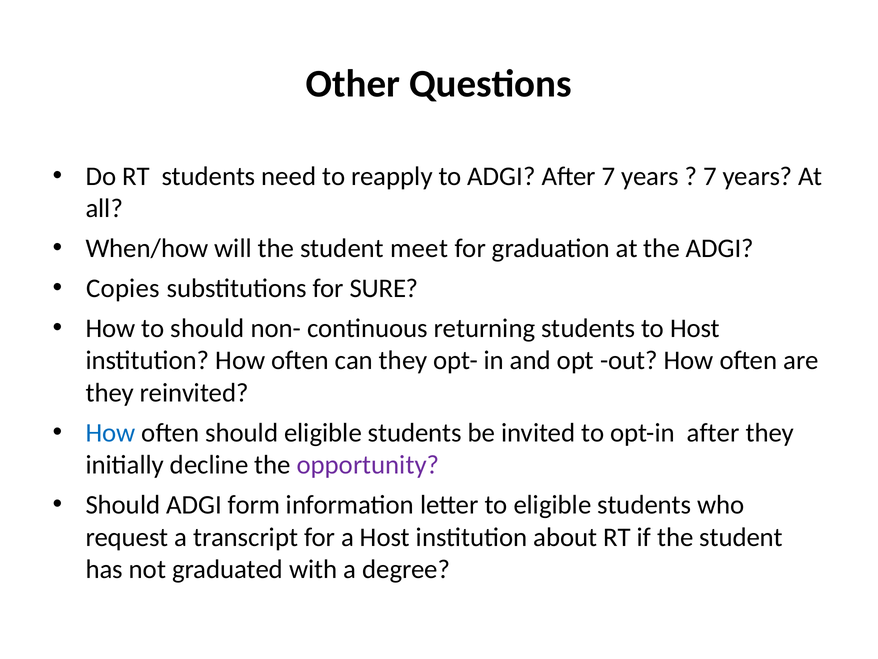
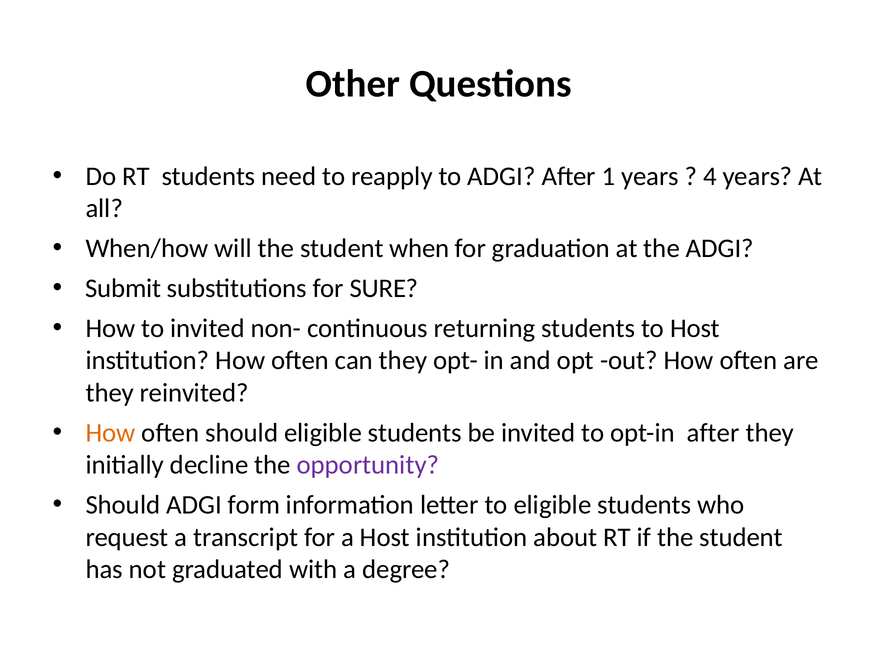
After 7: 7 -> 1 (609, 176)
7: 7 -> 4 (710, 176)
meet: meet -> when (419, 248)
Copies: Copies -> Submit (123, 288)
to should: should -> invited (208, 328)
How colour: blue -> orange (111, 433)
